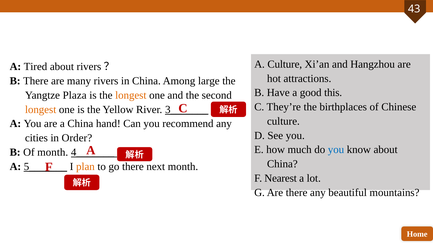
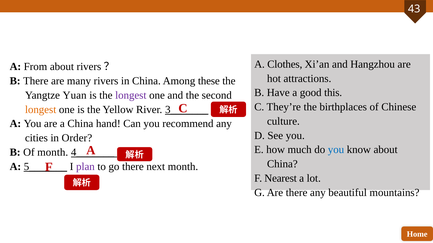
A Culture: Culture -> Clothes (285, 64)
Tired: Tired -> From (36, 67)
large: large -> these (209, 81)
Plaza: Plaza -> Yuan (75, 95)
longest colour: orange -> purple (131, 95)
plan colour: orange -> purple (85, 167)
